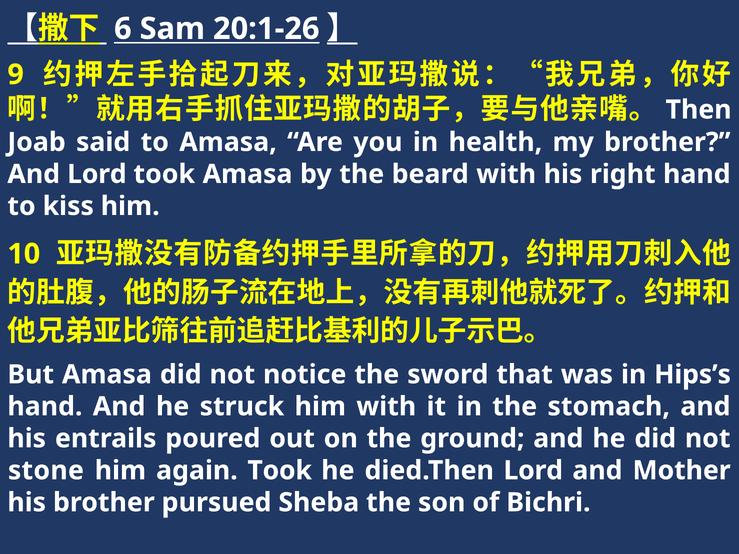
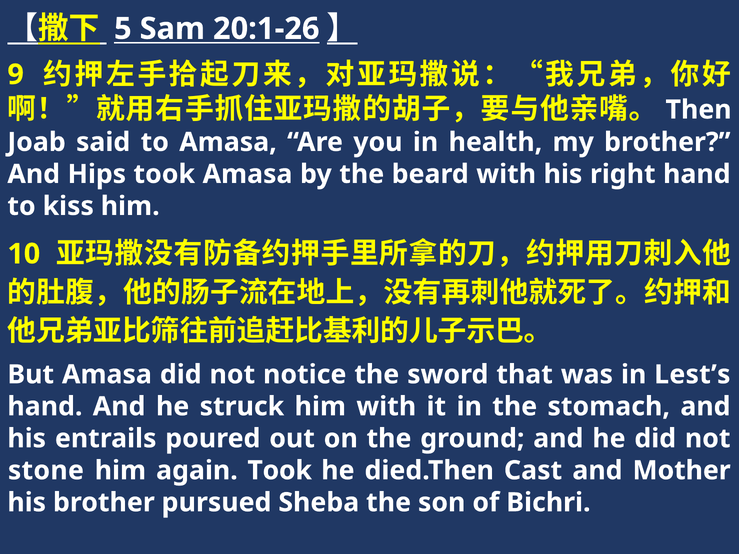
6: 6 -> 5 (123, 29)
And Lord: Lord -> Hips (97, 174)
Hips’s: Hips’s -> Lest’s (692, 375)
died.Then Lord: Lord -> Cast (533, 471)
